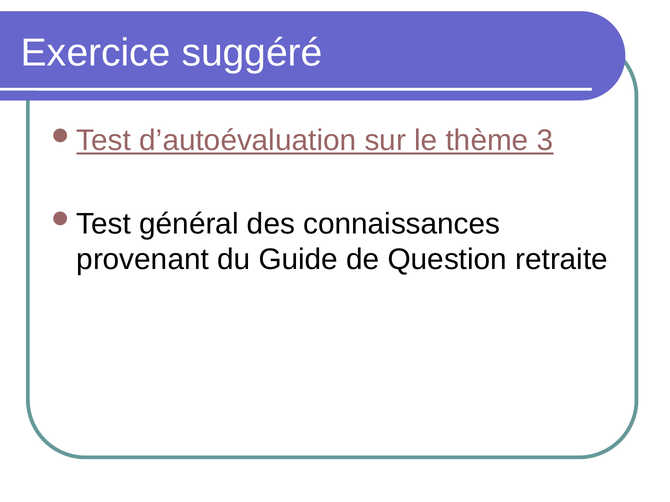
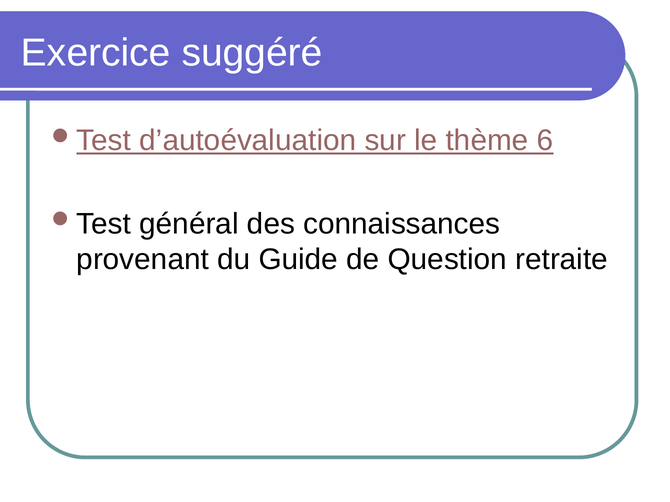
3: 3 -> 6 (545, 141)
